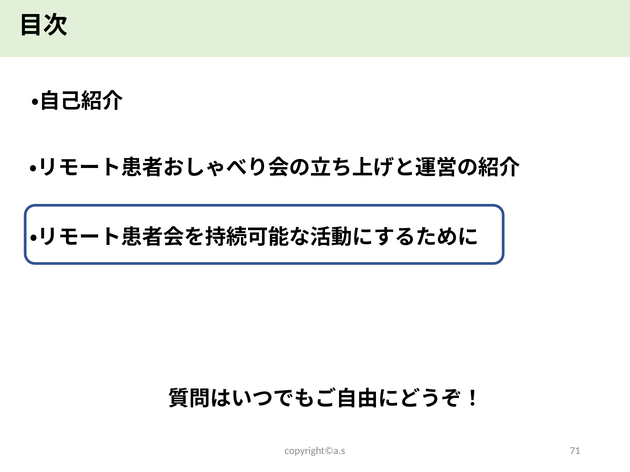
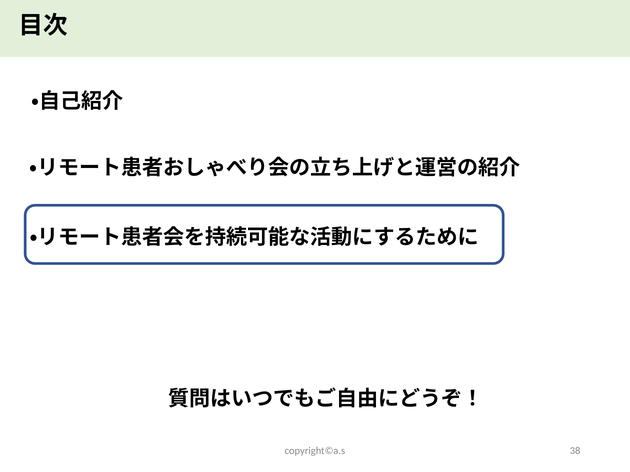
71: 71 -> 38 (575, 451)
